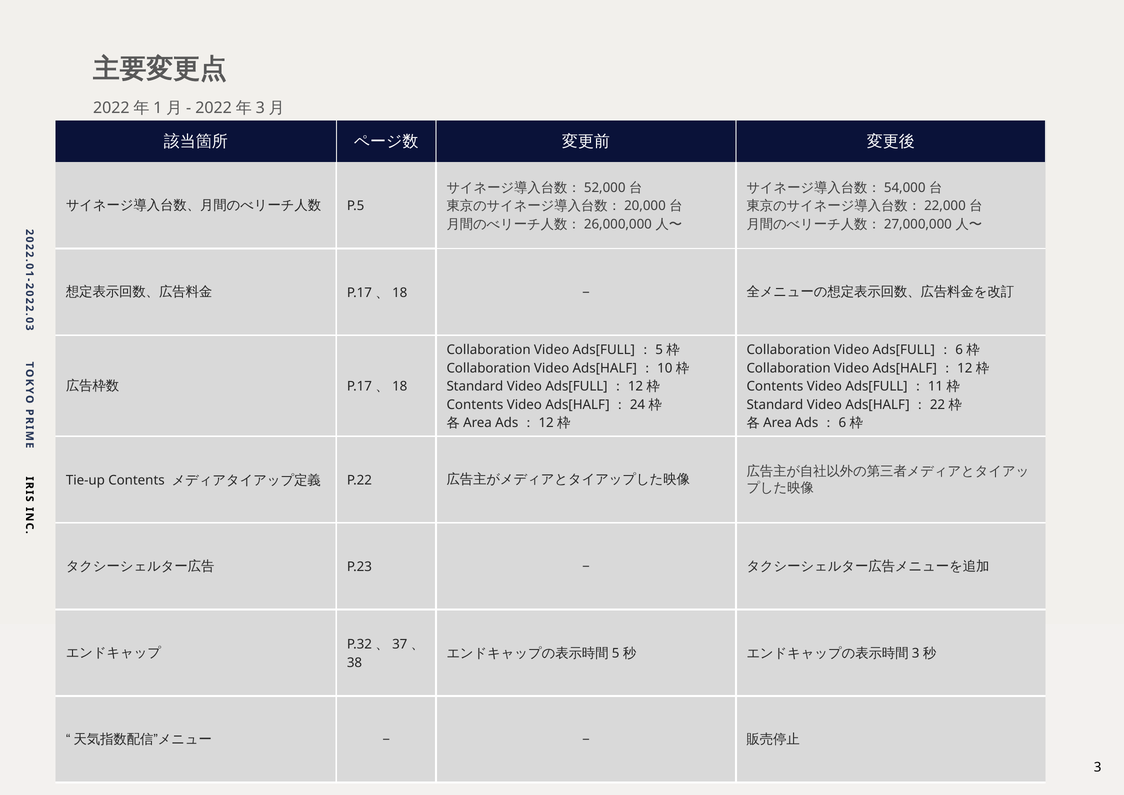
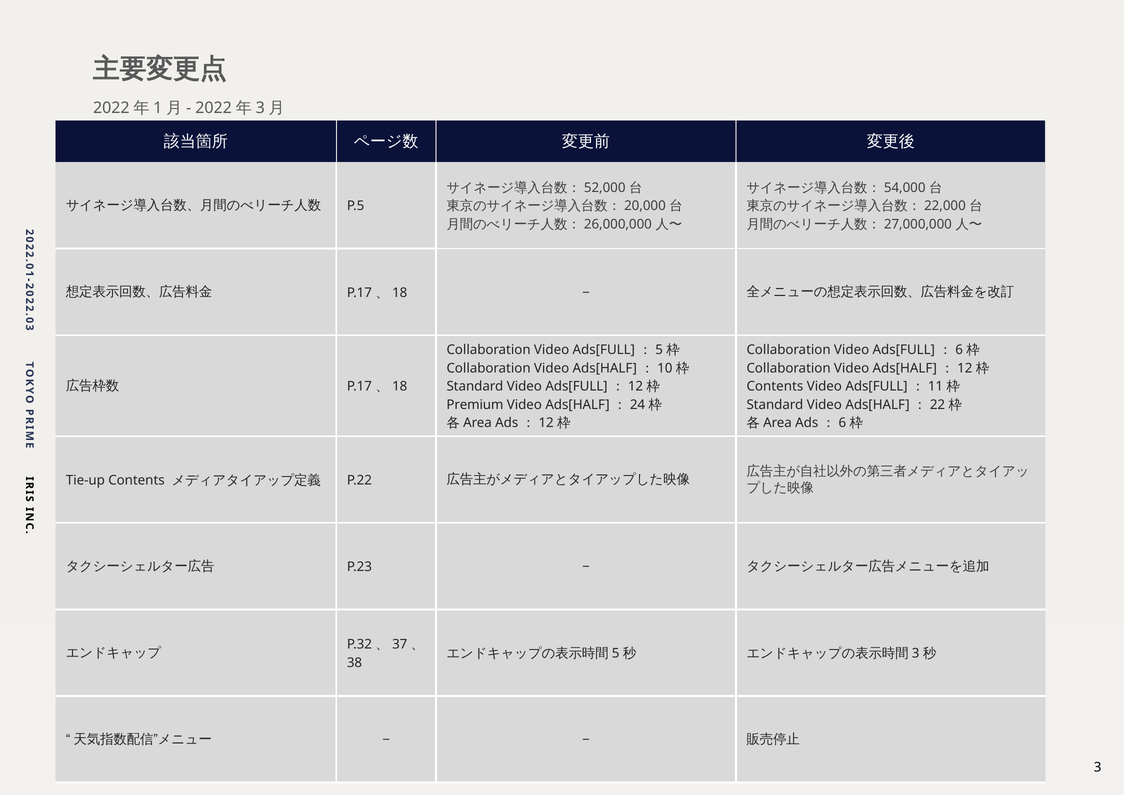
Contents: Contents -> Premium (475, 405)
